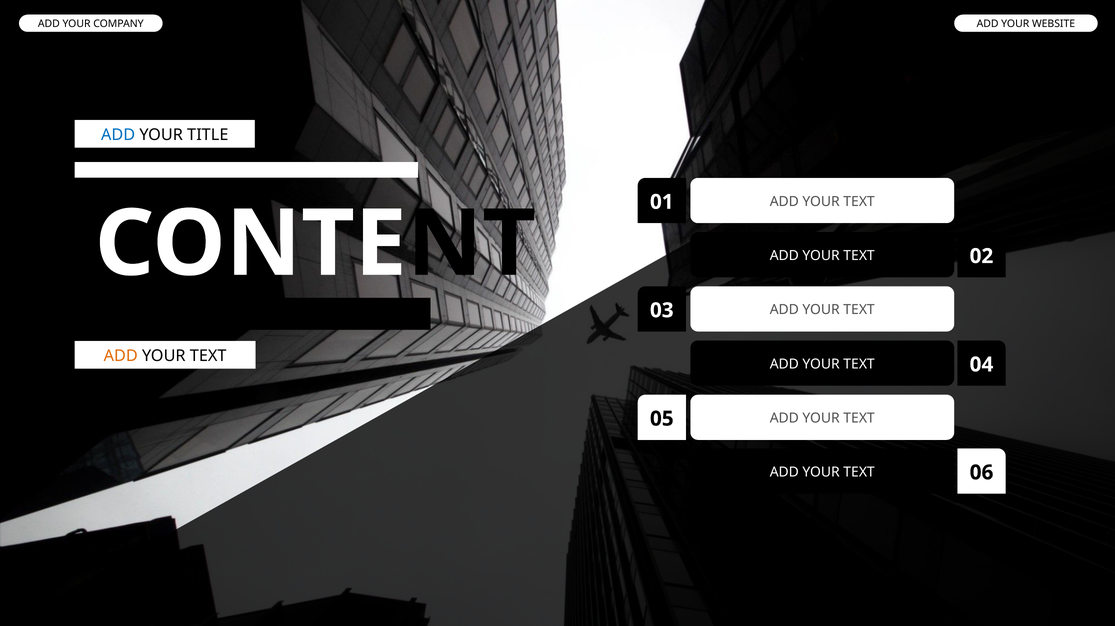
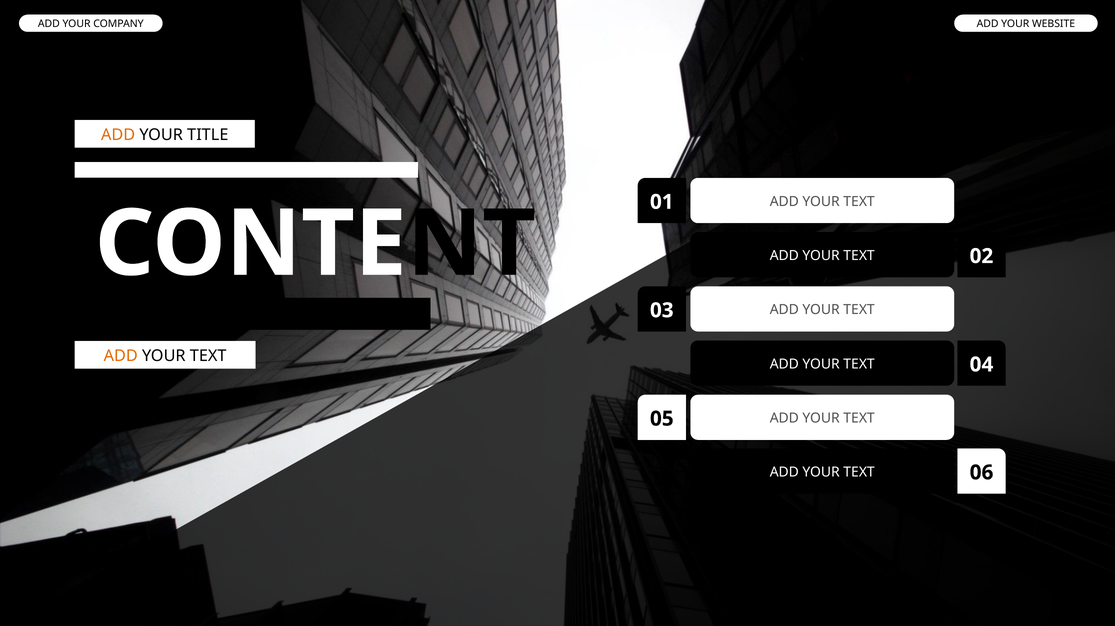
ADD colour: blue -> orange (118, 135)
